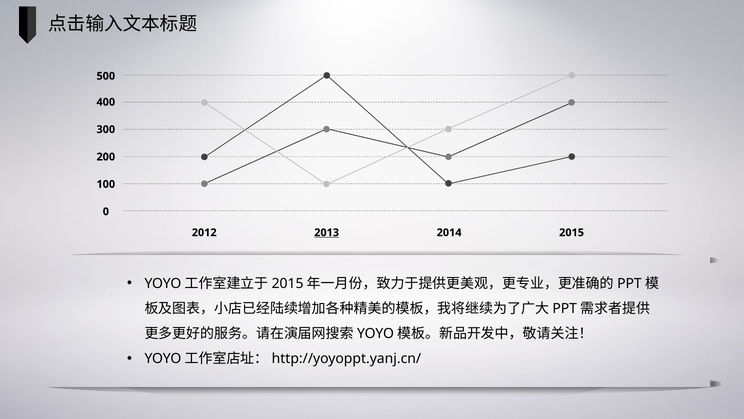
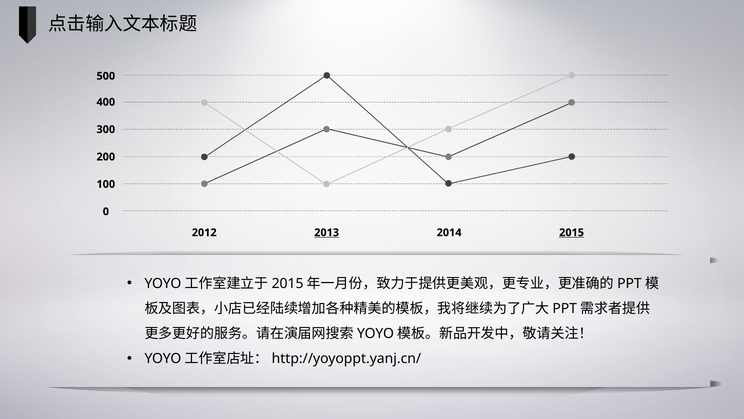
2015 underline: none -> present (572, 232)
